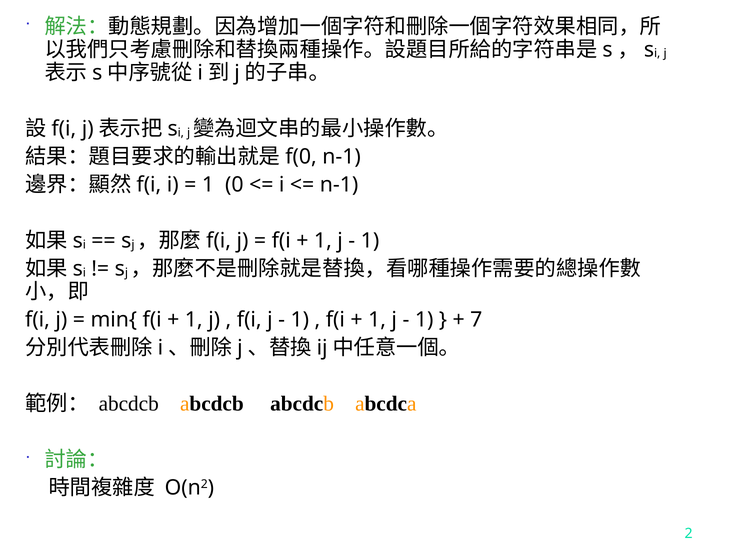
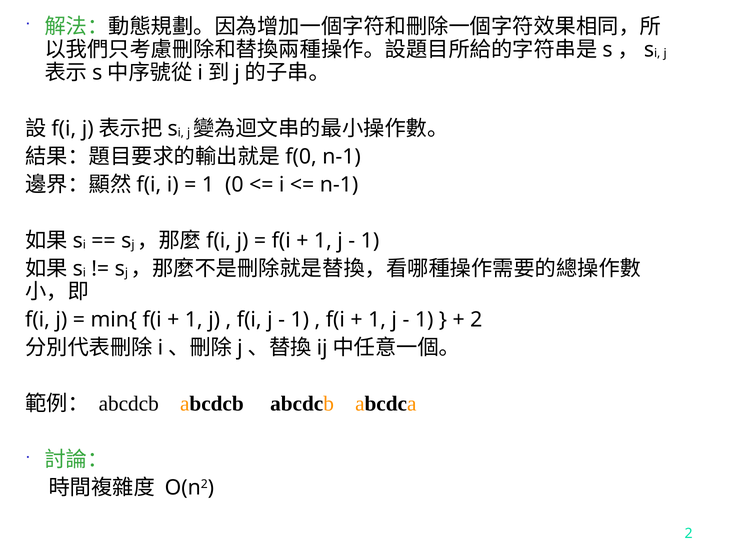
7: 7 -> 2 (476, 320)
